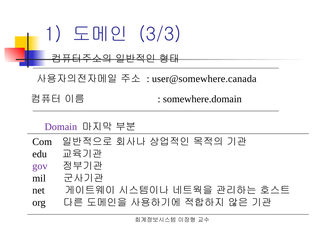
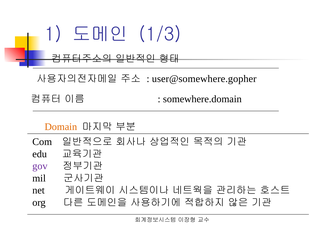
3/3: 3/3 -> 1/3 (160, 34)
user@somewhere.canada: user@somewhere.canada -> user@somewhere.gopher (204, 79)
Domain colour: purple -> orange (61, 127)
